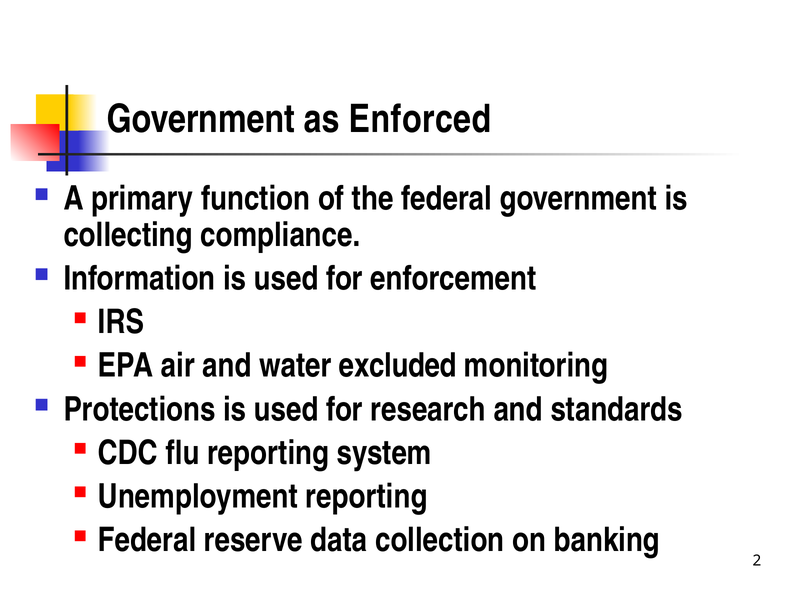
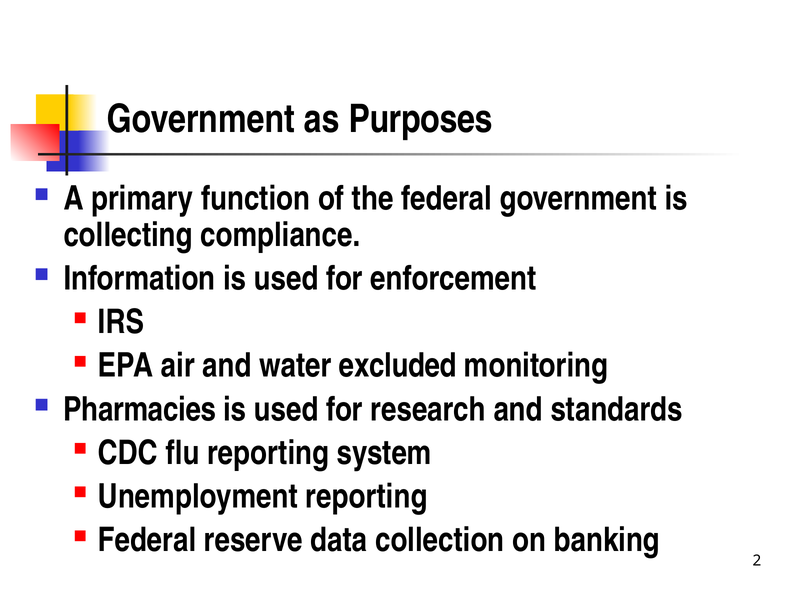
Enforced: Enforced -> Purposes (421, 119)
Protections: Protections -> Pharmacies (140, 410)
